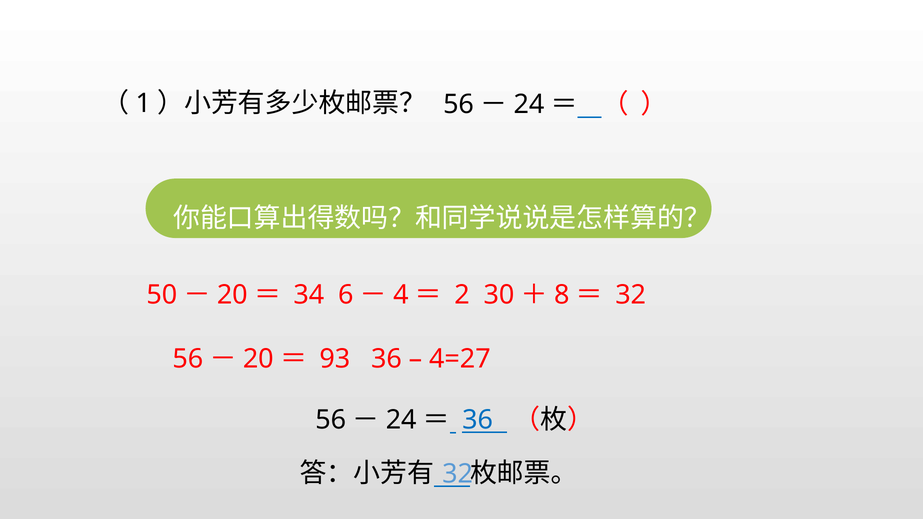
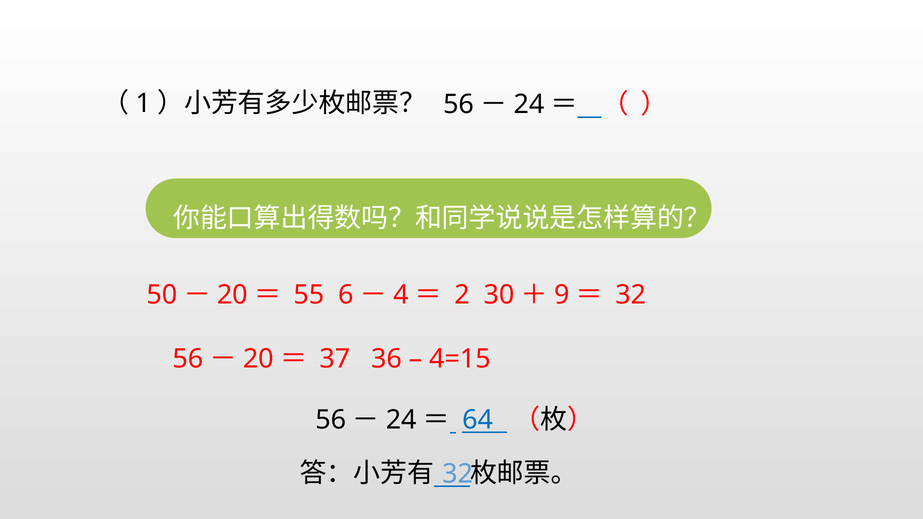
34: 34 -> 55 (309, 295)
8: 8 -> 9 (562, 295)
93: 93 -> 37 (335, 359)
4=27: 4=27 -> 4=15 (460, 359)
36: 36 -> 64 (478, 420)
